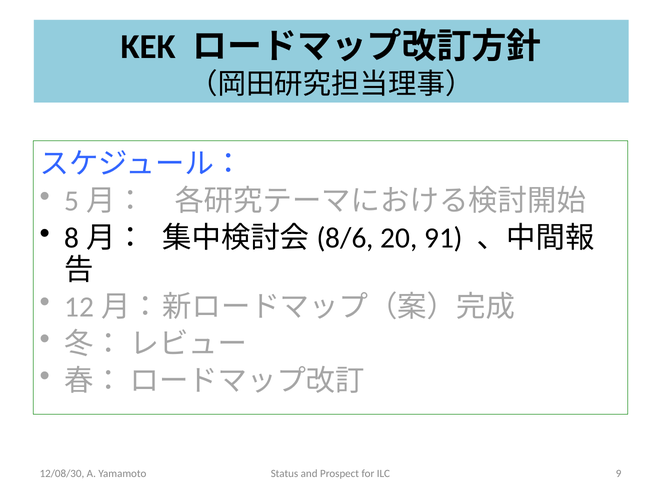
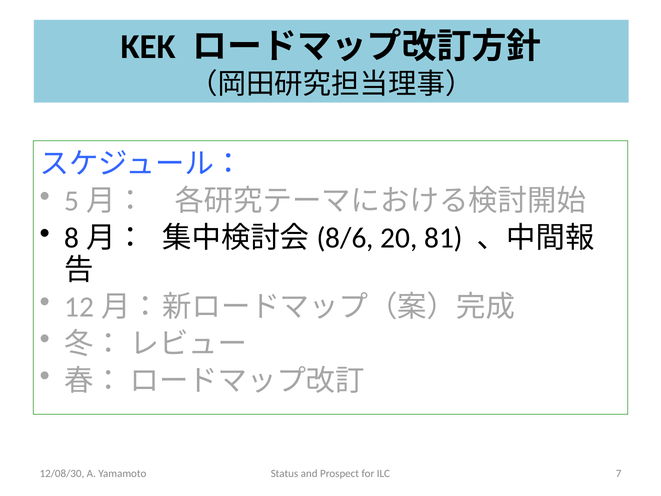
91: 91 -> 81 (444, 238)
9: 9 -> 7 (619, 473)
